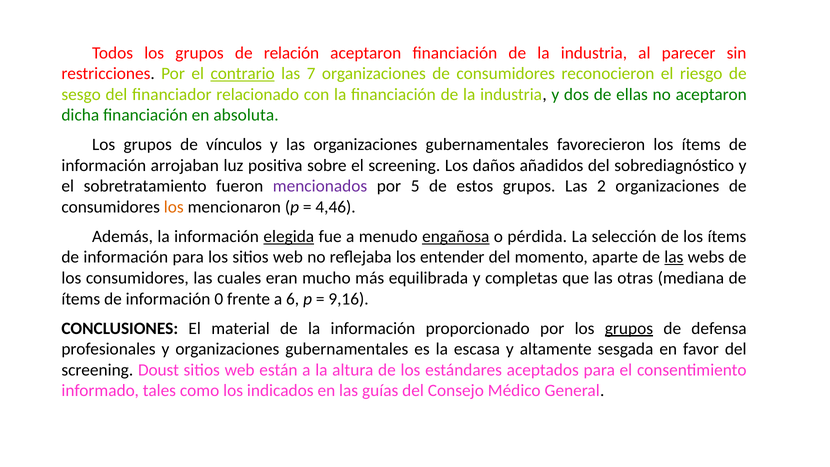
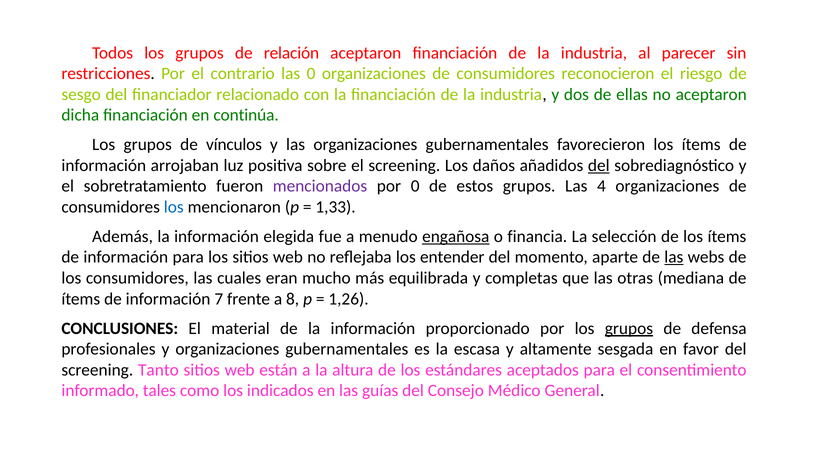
contrario underline: present -> none (243, 74)
las 7: 7 -> 0 (311, 74)
absoluta: absoluta -> continúa (246, 115)
del underline: none -> present (599, 165)
por 5: 5 -> 0 (415, 186)
2: 2 -> 4 (601, 186)
los colour: orange -> blue (174, 207)
4,46: 4,46 -> 1,33 (336, 207)
elegida underline: present -> none (289, 236)
pérdida: pérdida -> financia (537, 236)
0: 0 -> 7 (219, 299)
6: 6 -> 8 (293, 299)
9,16: 9,16 -> 1,26 (349, 299)
Doust: Doust -> Tanto (158, 370)
